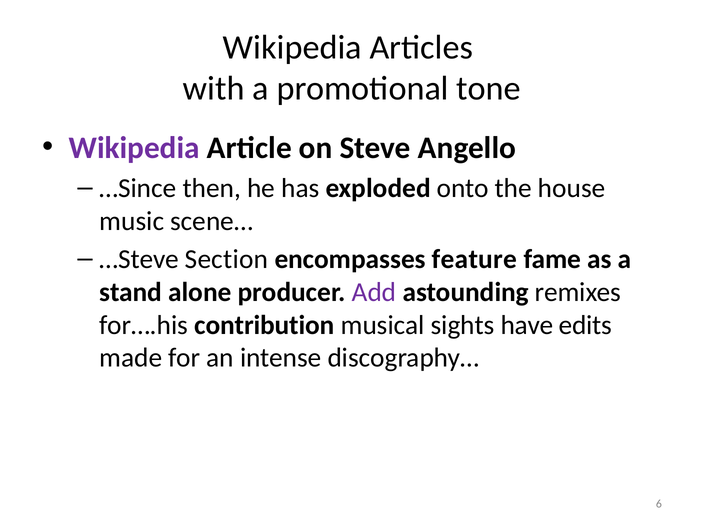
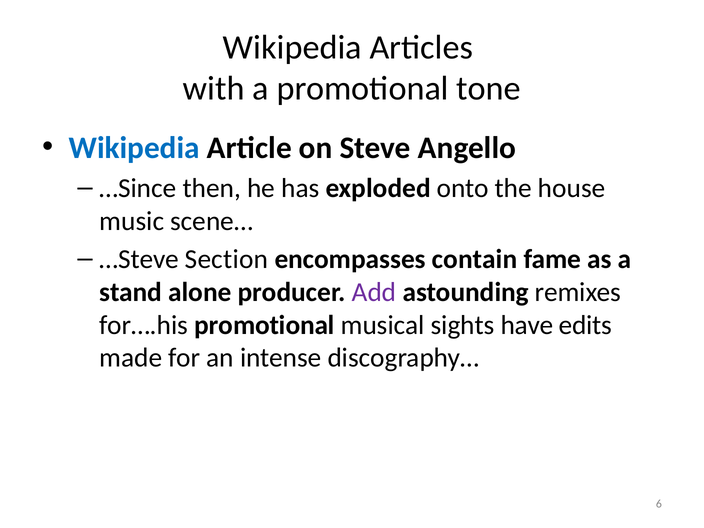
Wikipedia colour: purple -> blue (134, 148)
feature: feature -> contain (475, 259)
for….his contribution: contribution -> promotional (265, 325)
